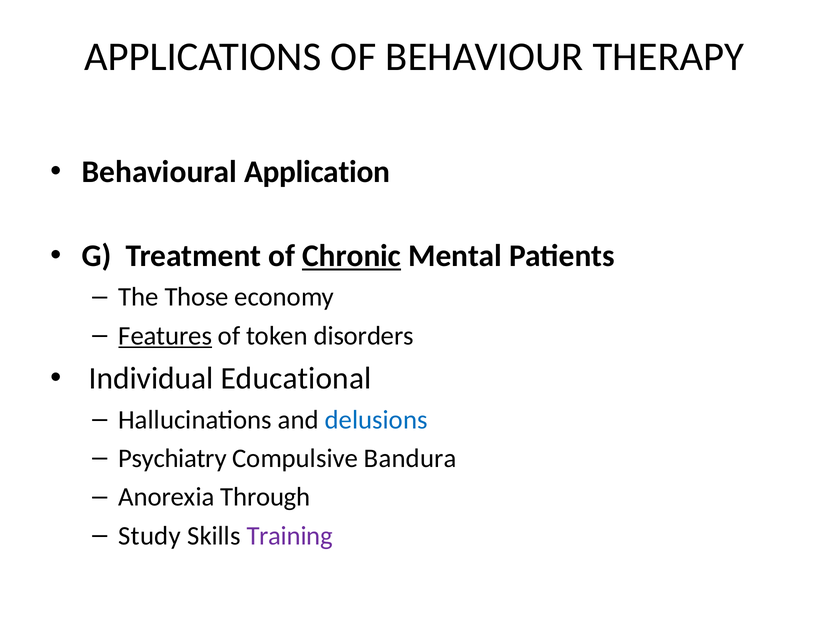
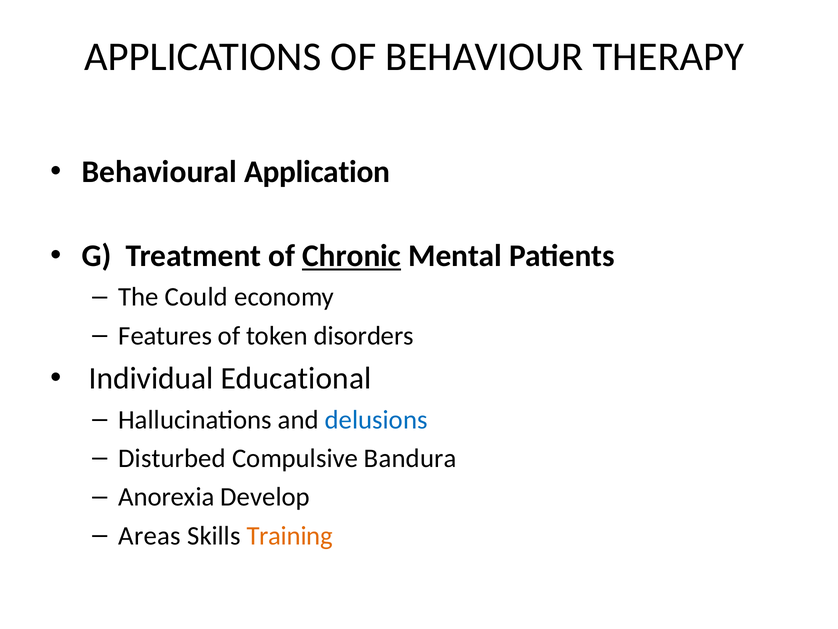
Those: Those -> Could (196, 297)
Features underline: present -> none (165, 336)
Psychiatry: Psychiatry -> Disturbed (172, 458)
Through: Through -> Develop (265, 497)
Study: Study -> Areas (150, 535)
Training colour: purple -> orange (290, 535)
